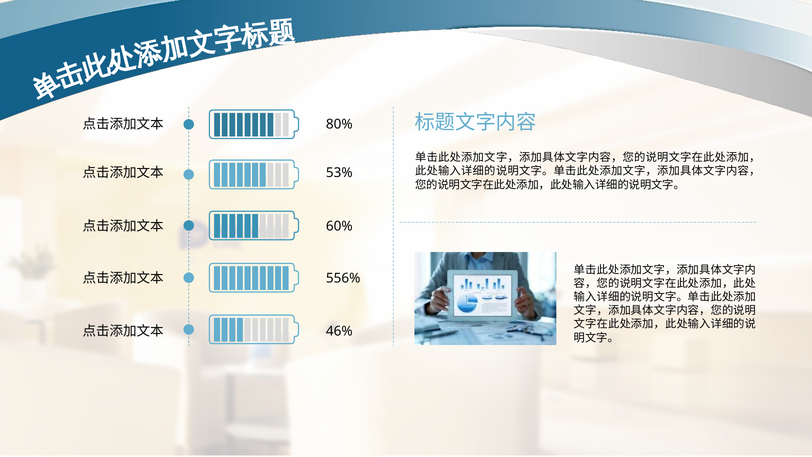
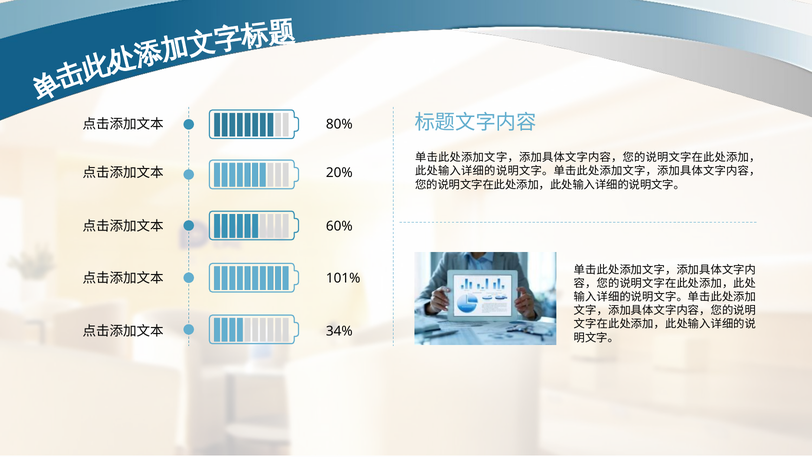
53%: 53% -> 20% (339, 173)
556%: 556% -> 101% (343, 278)
46%: 46% -> 34% (339, 331)
